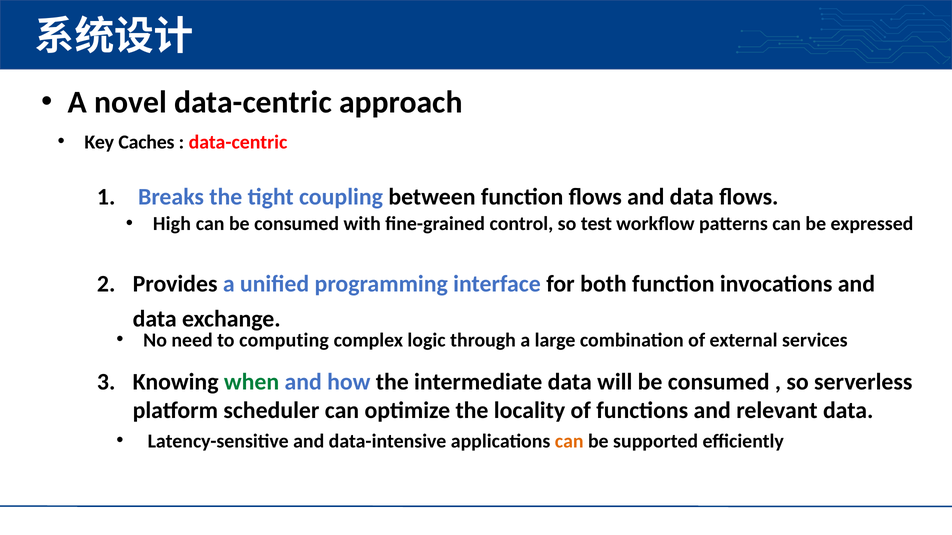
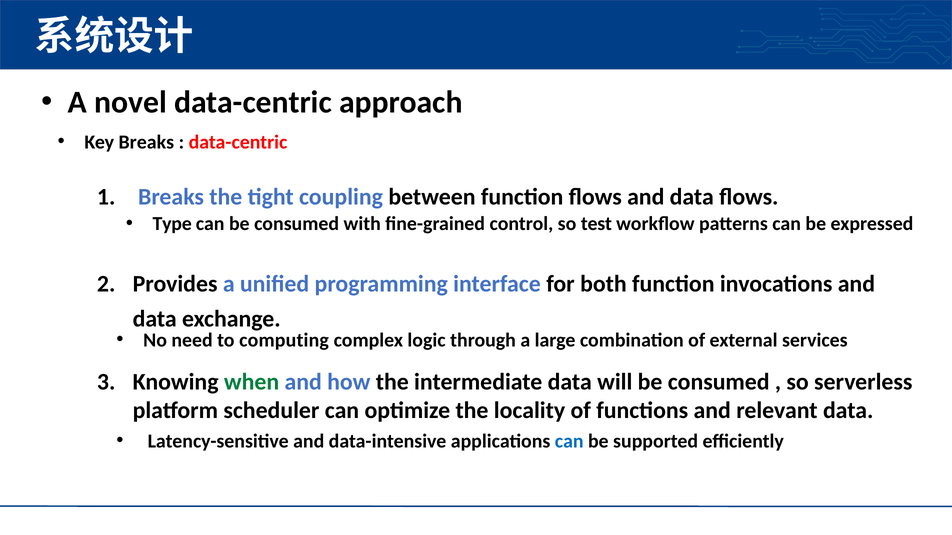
Key Caches: Caches -> Breaks (146, 142)
High: High -> Type (172, 224)
can colour: orange -> blue (569, 441)
